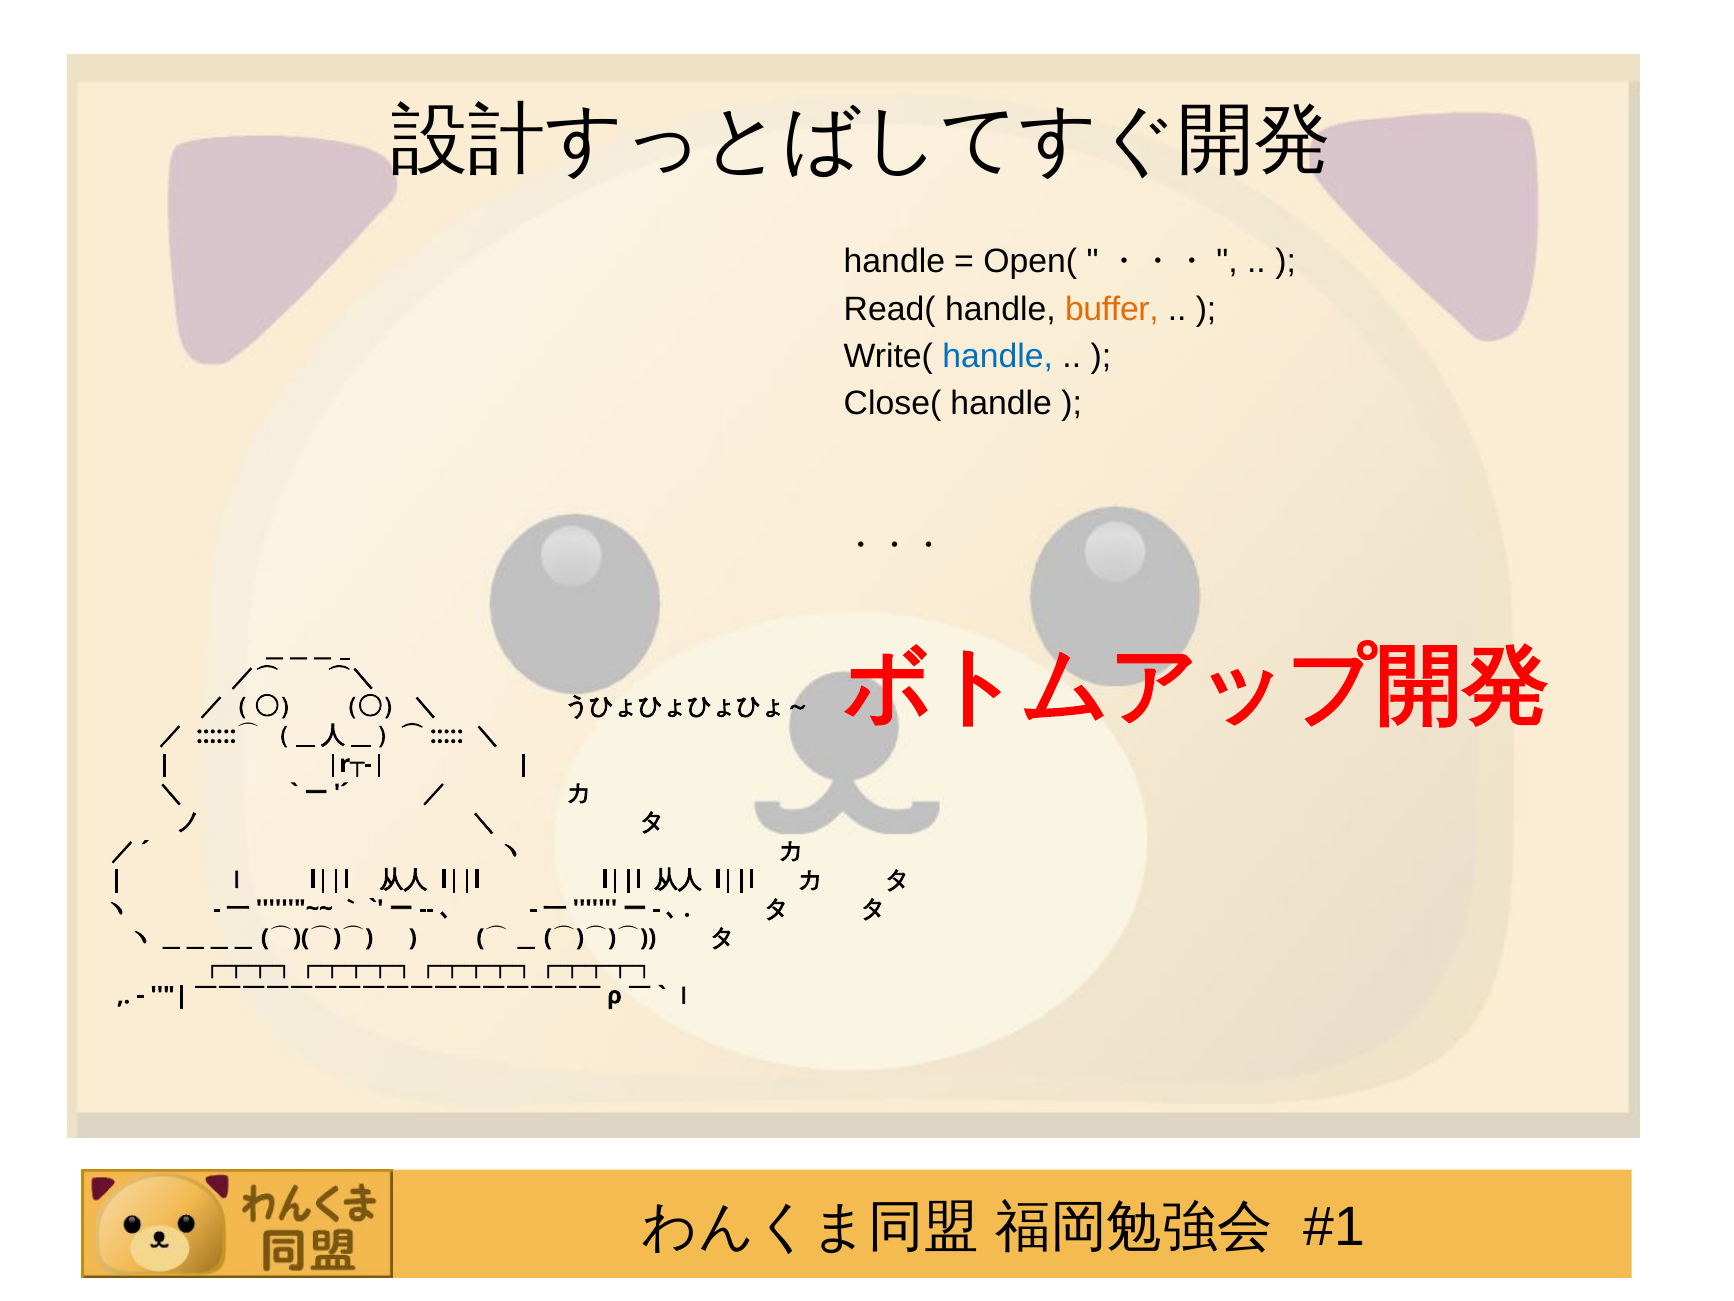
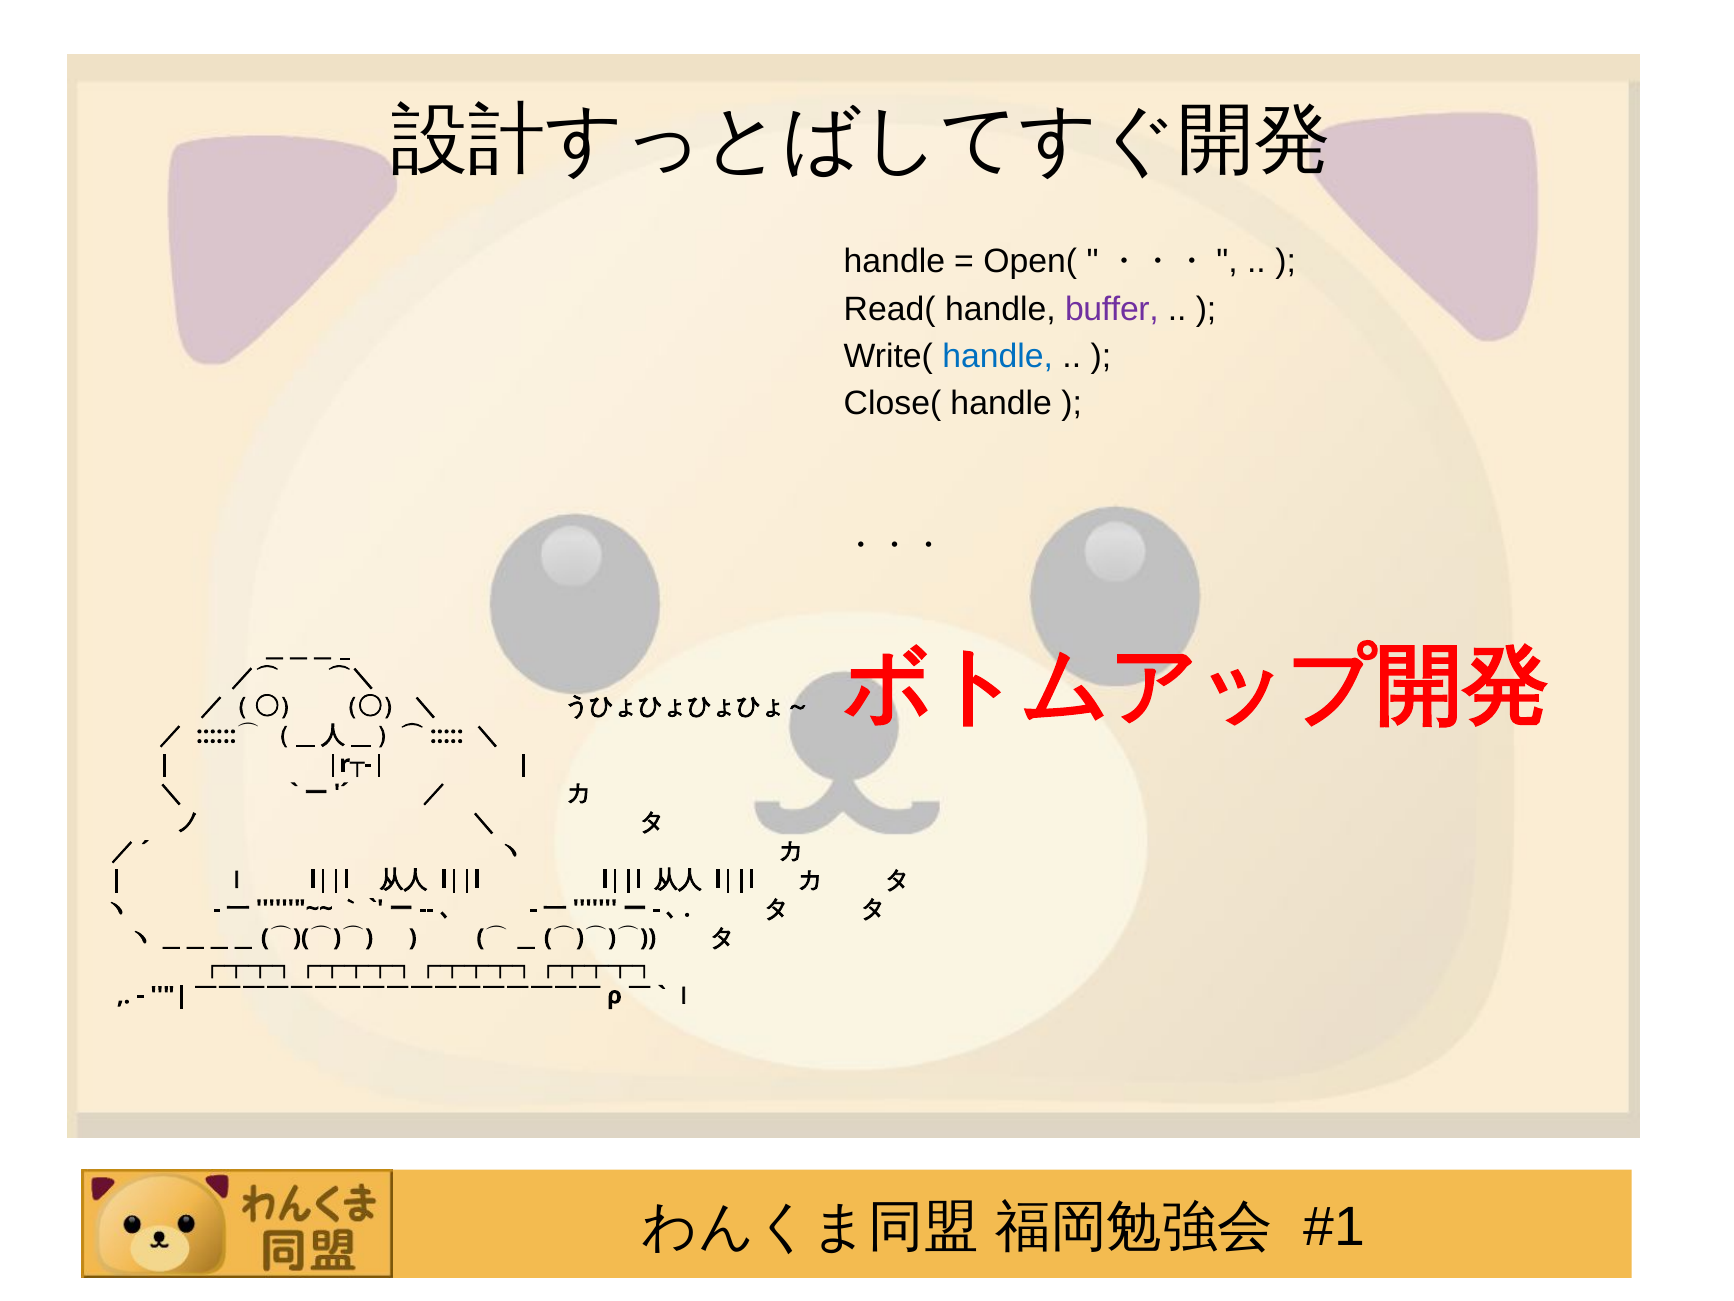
buffer colour: orange -> purple (1112, 309)
